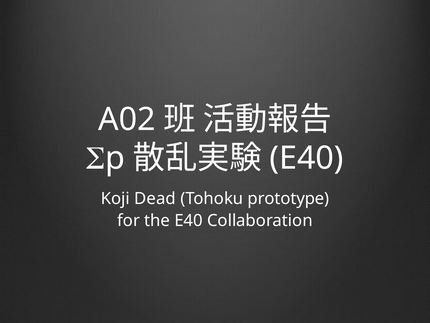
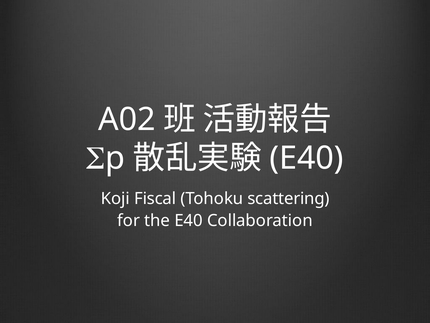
Dead: Dead -> Fiscal (155, 198)
prototype: prototype -> scattering (288, 198)
